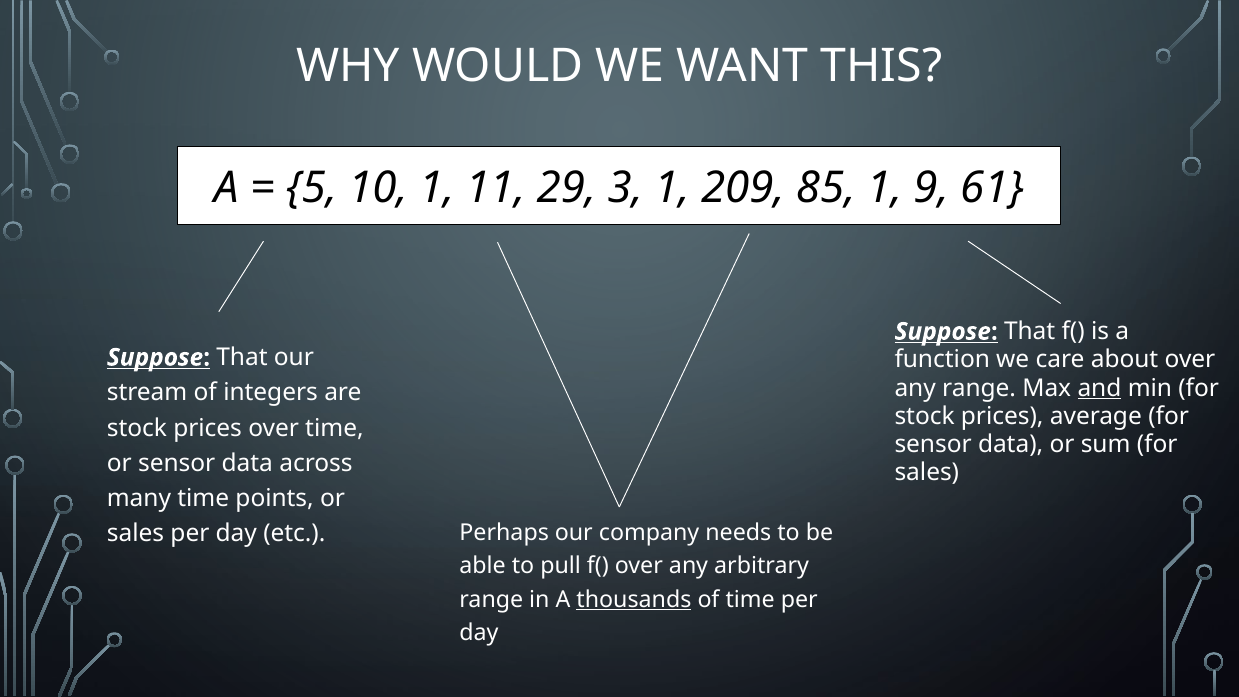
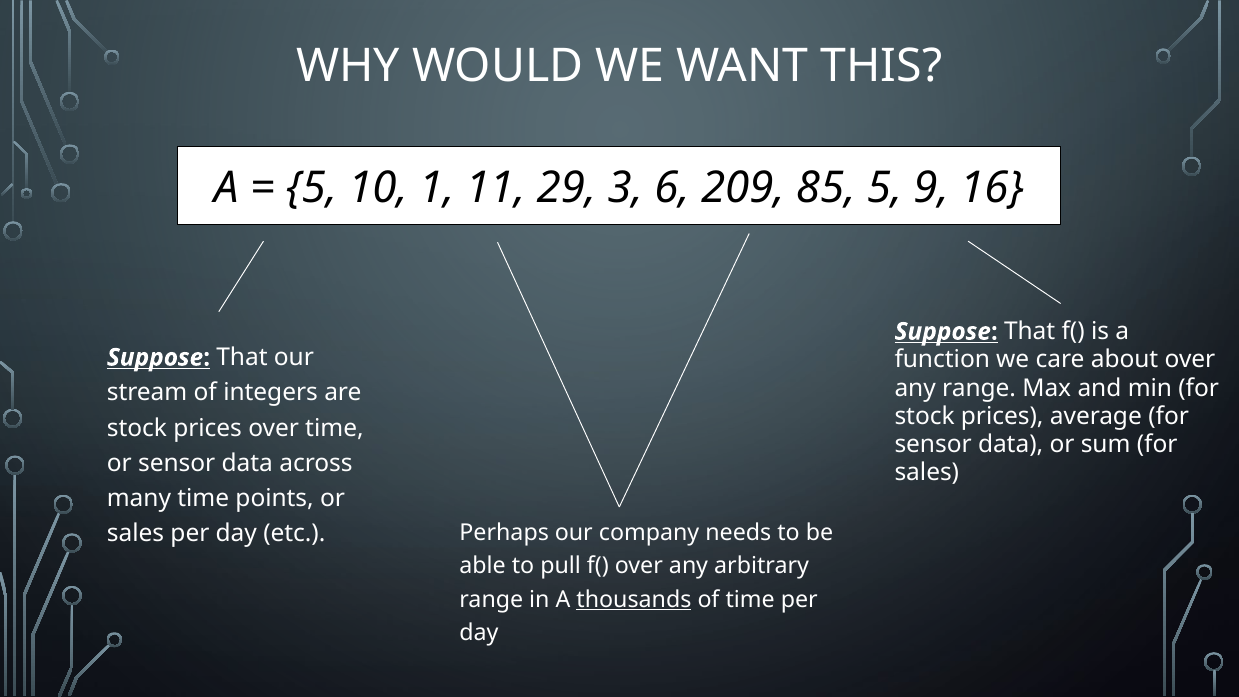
3 1: 1 -> 6 (672, 188)
85 1: 1 -> 5 (885, 188)
61: 61 -> 16 (992, 188)
and underline: present -> none (1099, 388)
